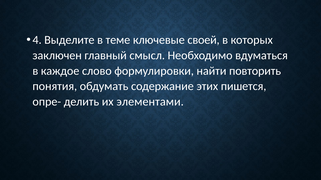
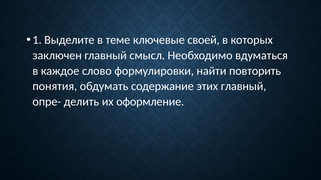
4: 4 -> 1 (37, 40)
этих пишется: пишется -> главный (244, 87)
элементами: элементами -> оформление (150, 102)
